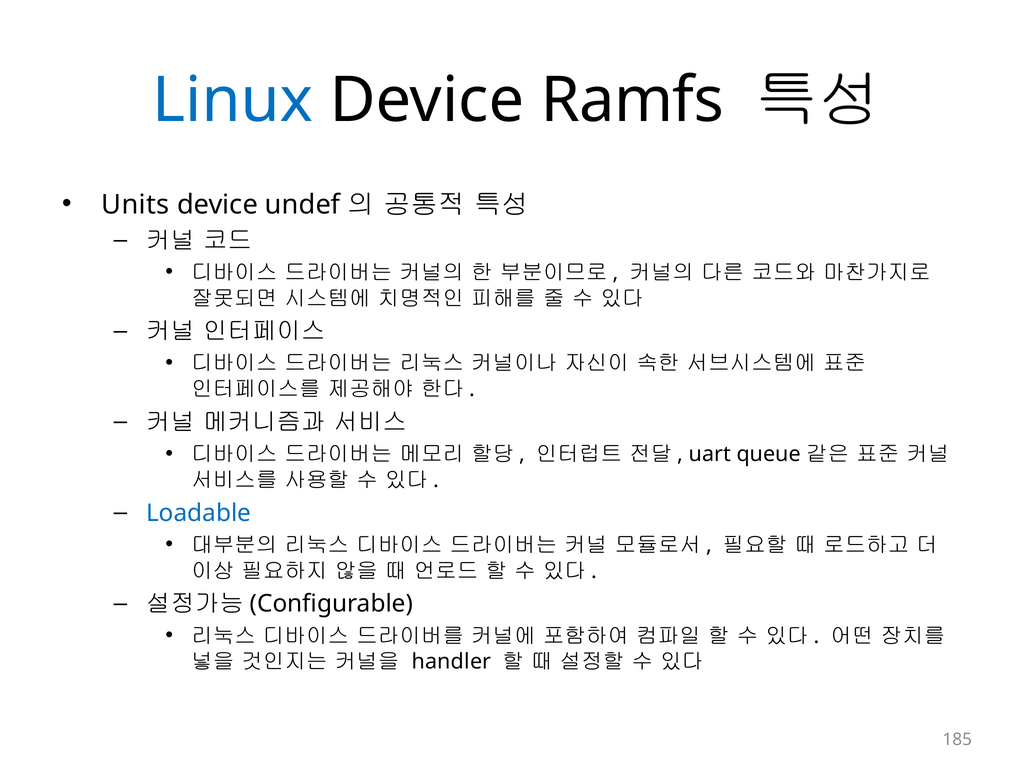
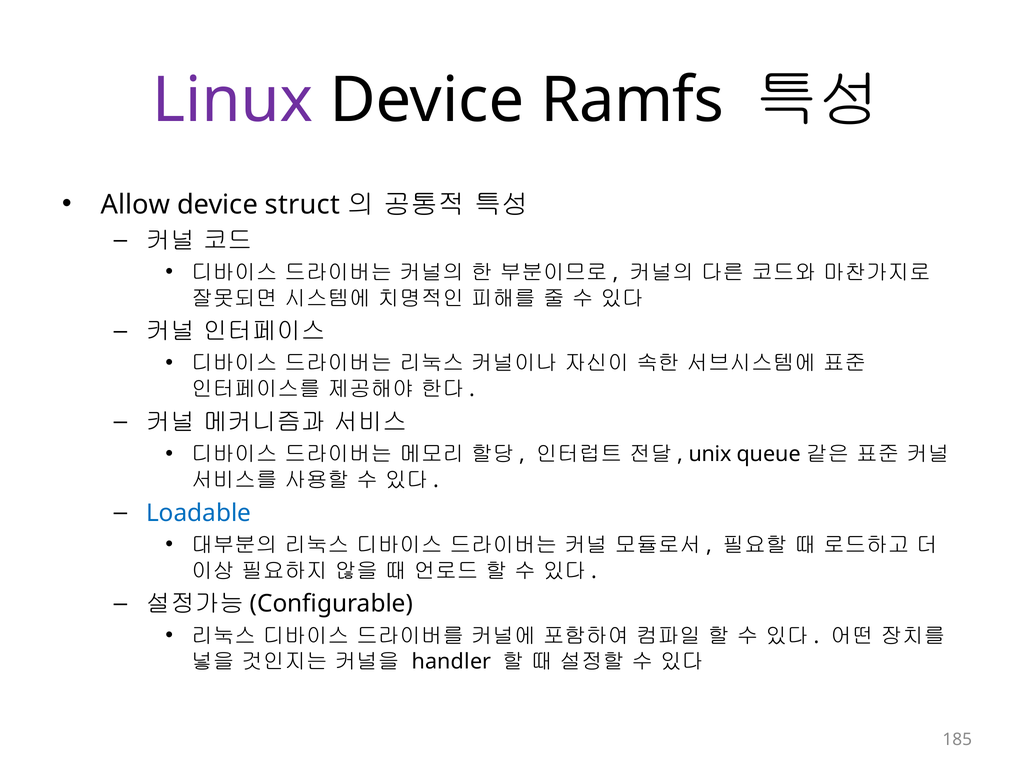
Linux colour: blue -> purple (233, 100)
Units: Units -> Allow (135, 204)
undef: undef -> struct (303, 204)
uart: uart -> unix (710, 454)
